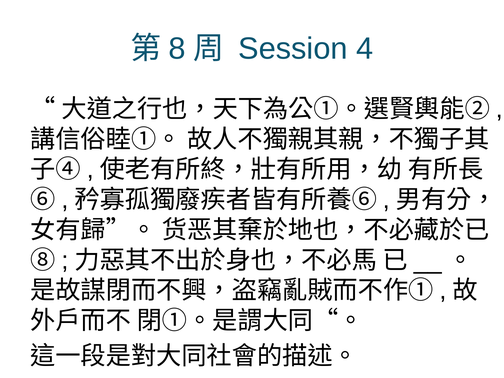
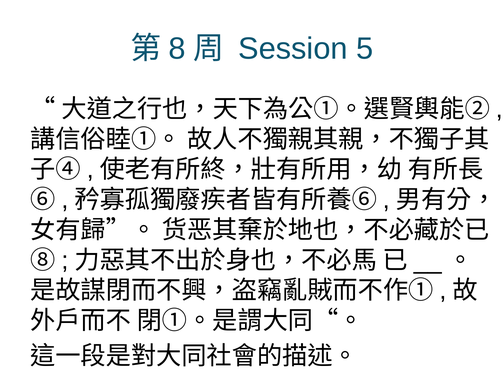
4: 4 -> 5 (365, 49)
